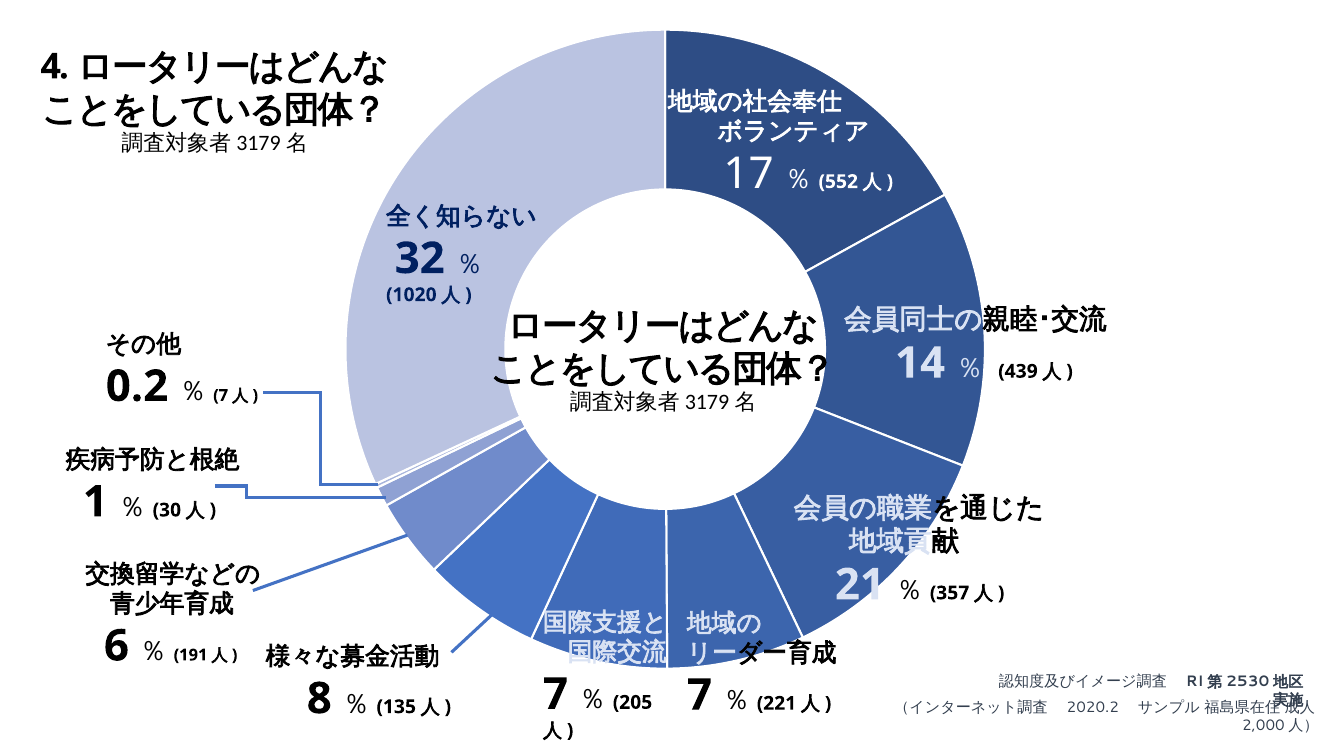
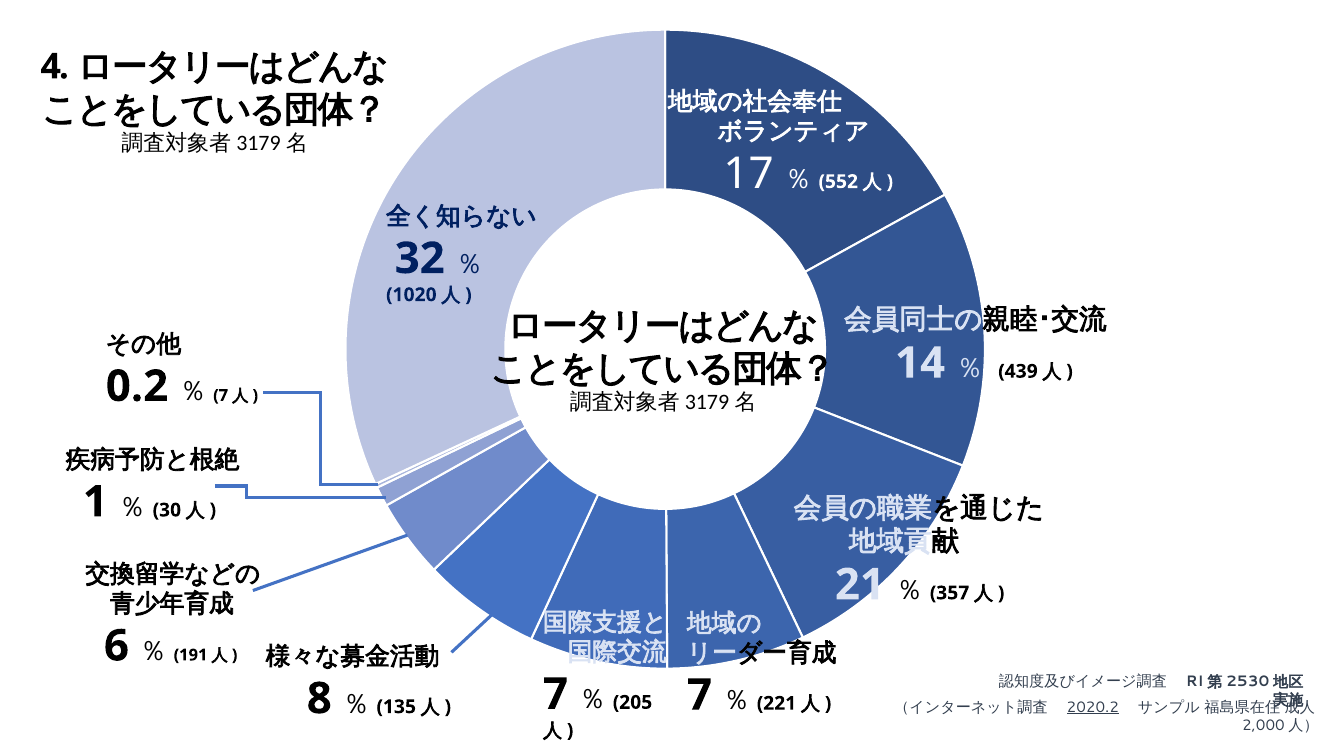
2020.2 underline: none -> present (1093, 708)
